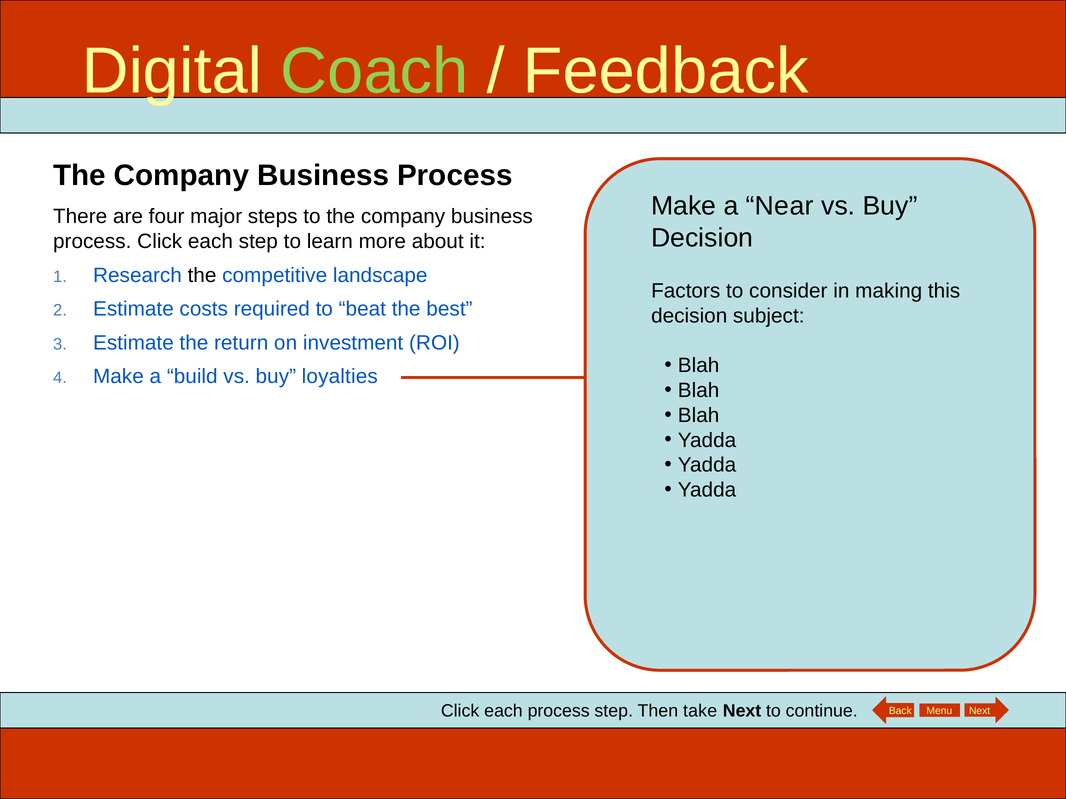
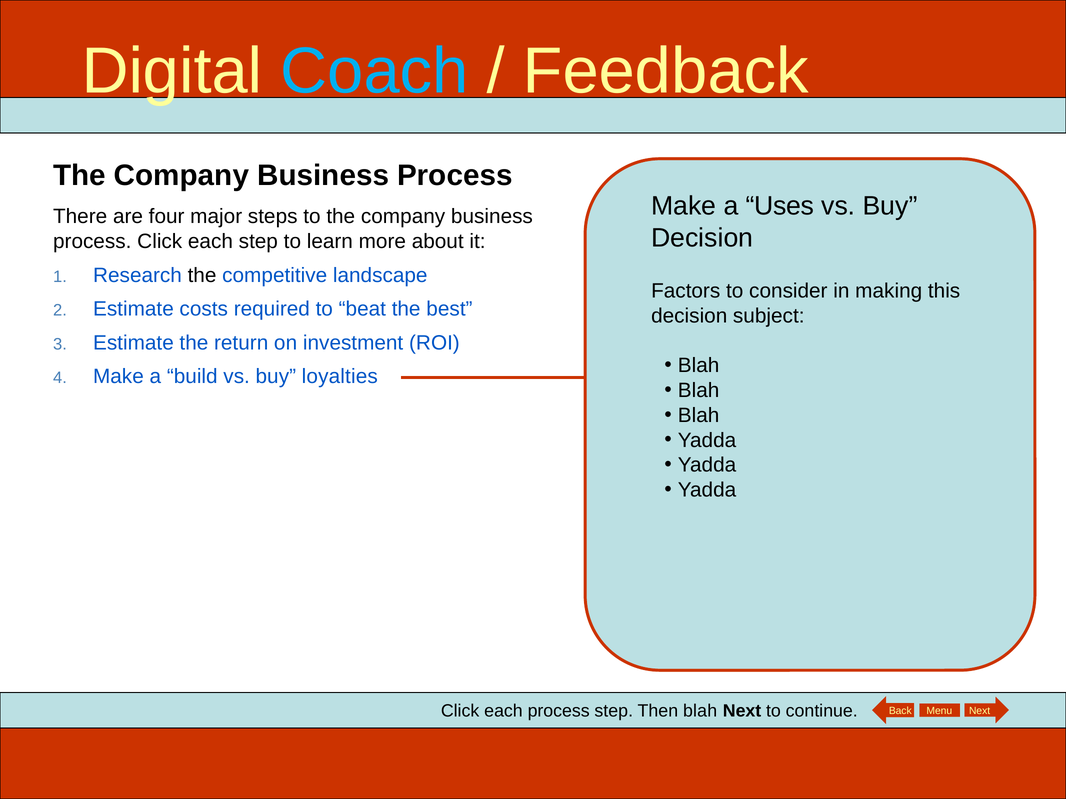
Coach colour: light green -> light blue (375, 71)
Near: Near -> Uses (780, 206)
Then take: take -> blah (700, 711)
